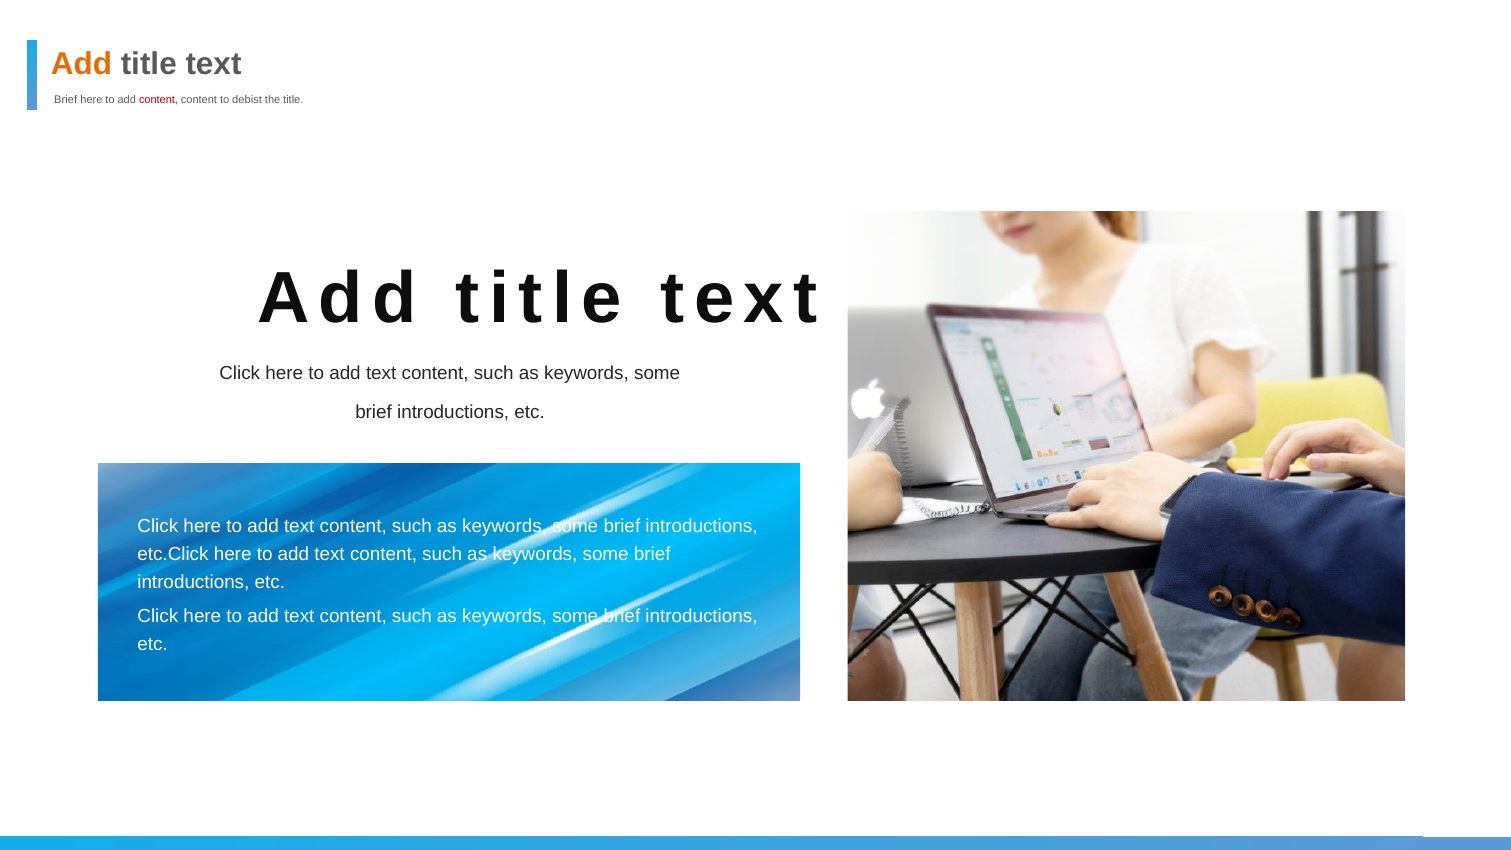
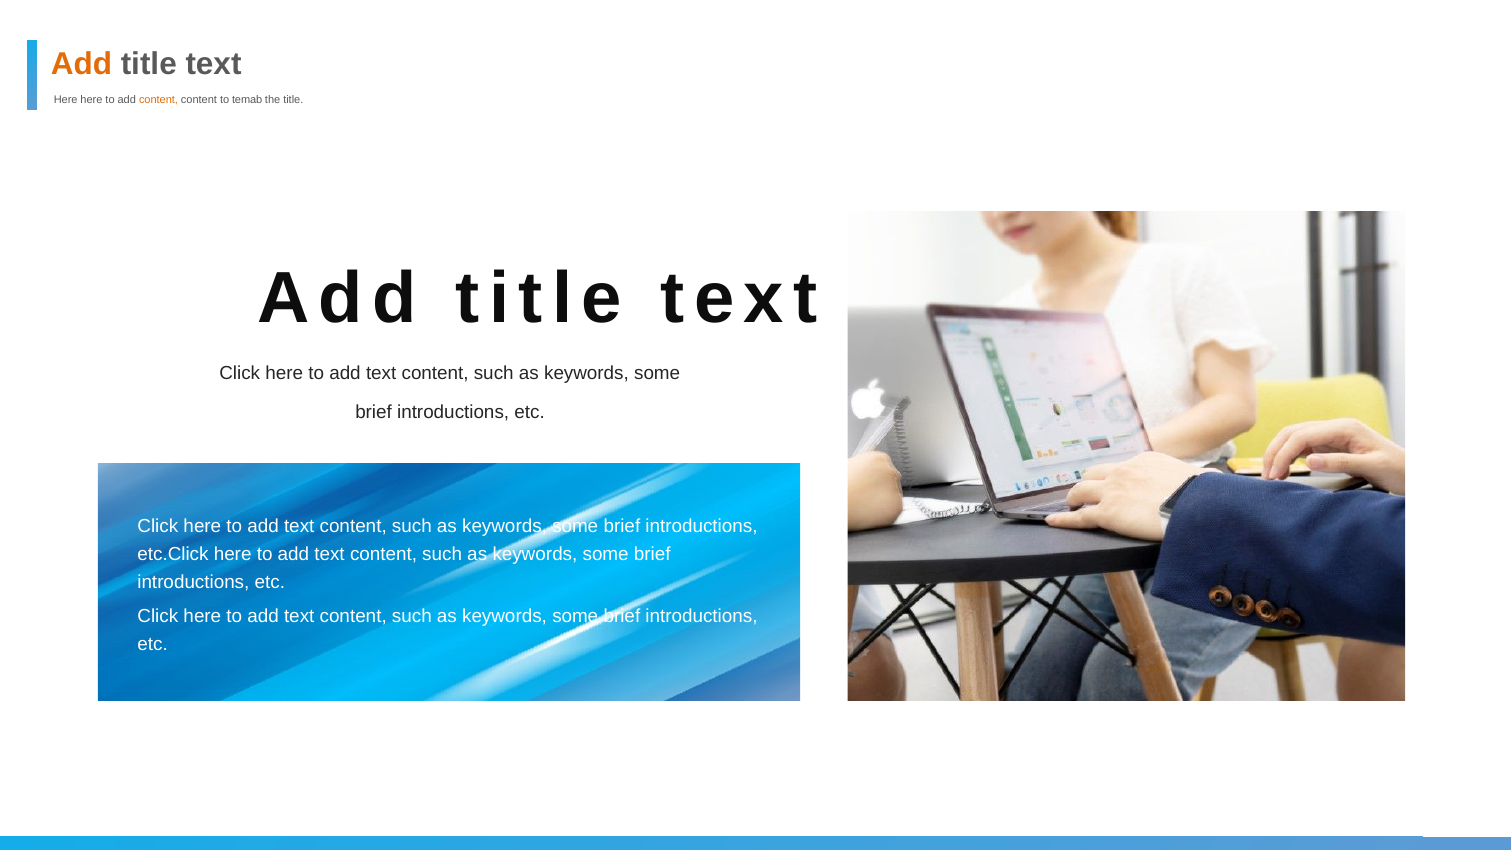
Brief: Brief -> Here (66, 100)
content colour: red -> orange (159, 100)
debist: debist -> temab (247, 100)
